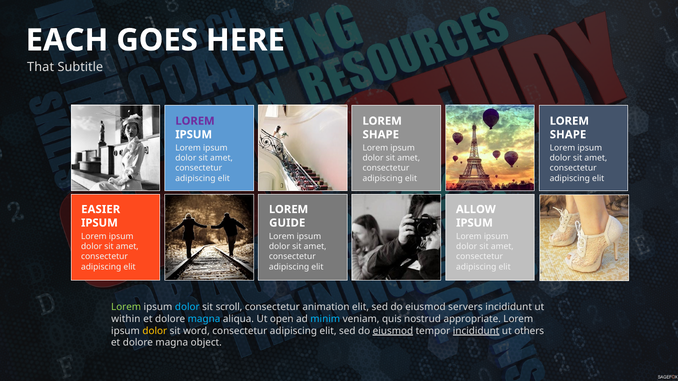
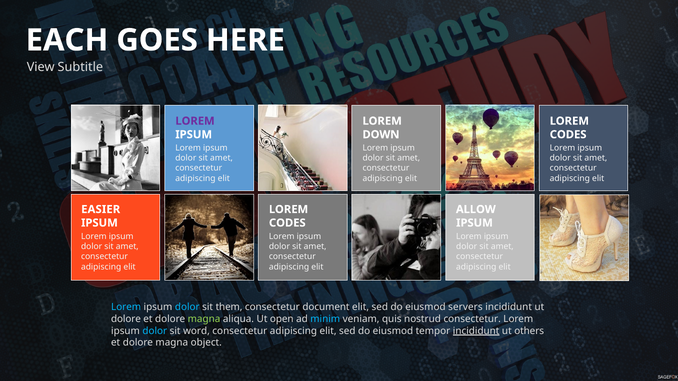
That: That -> View (41, 67)
SHAPE: SHAPE -> DOWN (381, 135)
SHAPE: SHAPE -> CODES (568, 135)
GUIDE: GUIDE -> CODES (287, 223)
Lorem colour: light green -> light blue (126, 307)
scroll: scroll -> them (229, 307)
animation: animation -> document (326, 307)
within: within -> dolore (126, 319)
magna colour: light blue -> light green (204, 319)
nostrud appropriate: appropriate -> consectetur (472, 319)
dolor colour: yellow -> light blue (155, 331)
eiusmod underline: present -> none (393, 331)
